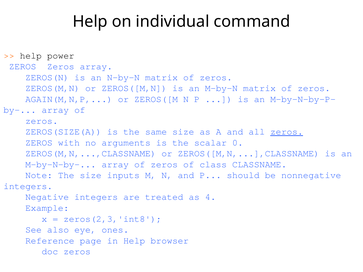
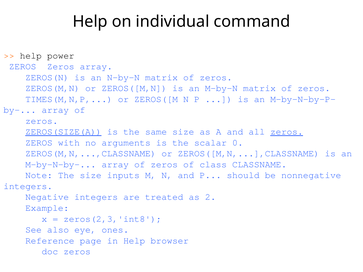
AGAIN(M,N,P: AGAIN(M,N,P -> TIMES(M,N,P (69, 99)
ZEROS(SIZE(A underline: none -> present (63, 132)
4: 4 -> 2 (210, 197)
